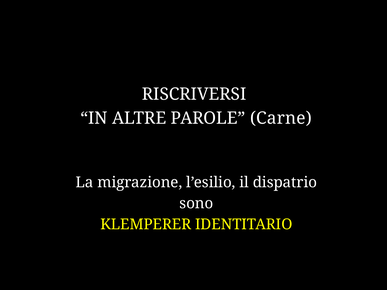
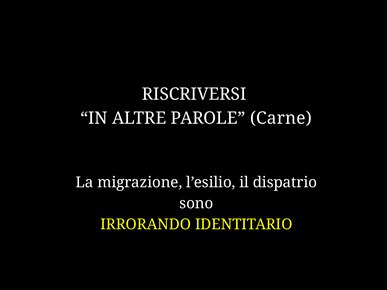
KLEMPERER: KLEMPERER -> IRRORANDO (146, 225)
